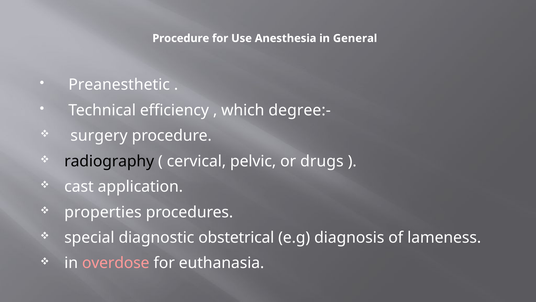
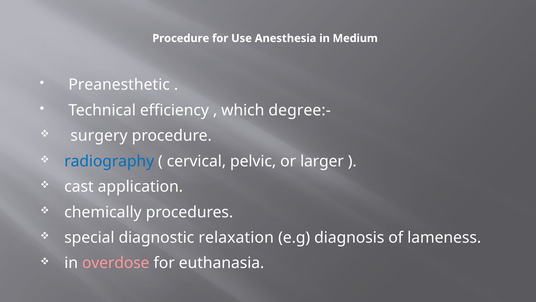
General: General -> Medium (355, 38)
radiography colour: black -> blue (109, 161)
drugs: drugs -> larger (322, 161)
properties: properties -> chemically (103, 212)
obstetrical: obstetrical -> relaxation (236, 237)
